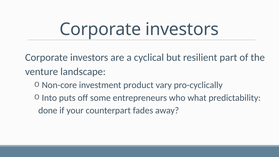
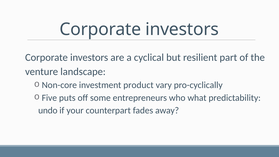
Into: Into -> Five (49, 98)
done: done -> undo (48, 110)
